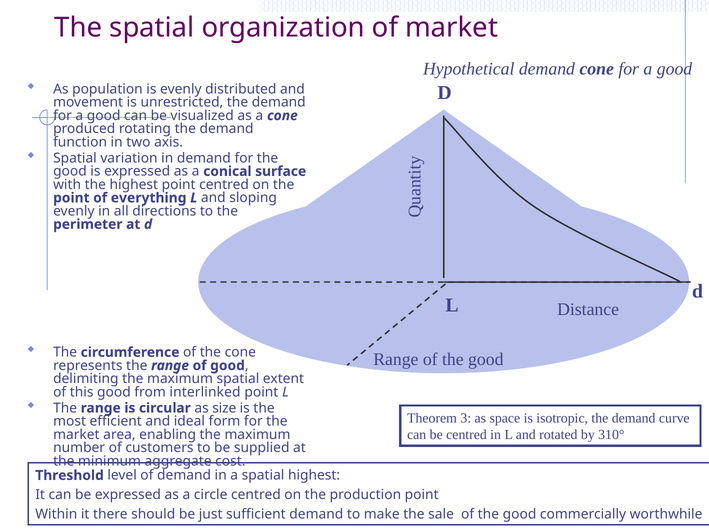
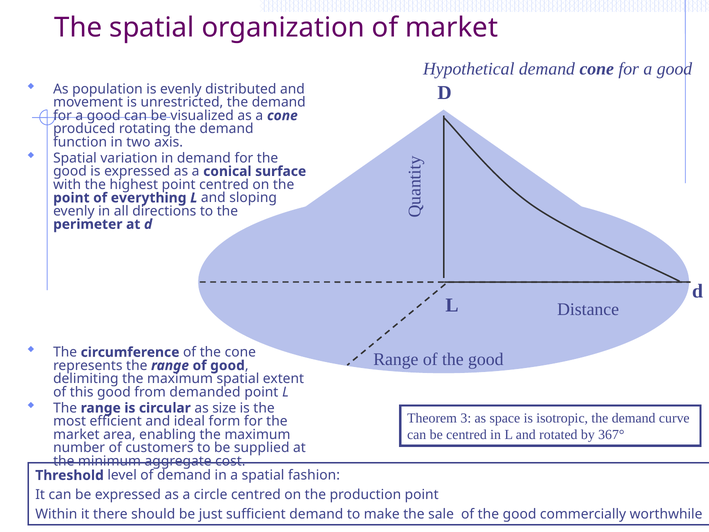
interlinked: interlinked -> demanded (205, 392)
310°: 310° -> 367° (611, 435)
spatial highest: highest -> fashion (314, 475)
